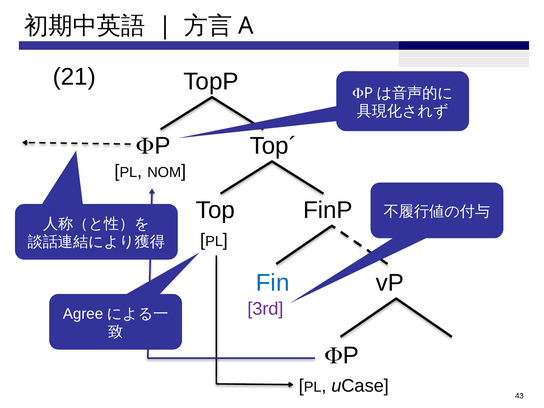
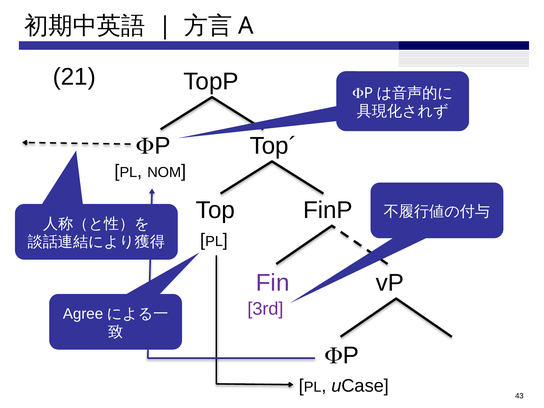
Fin colour: blue -> purple (273, 283)
